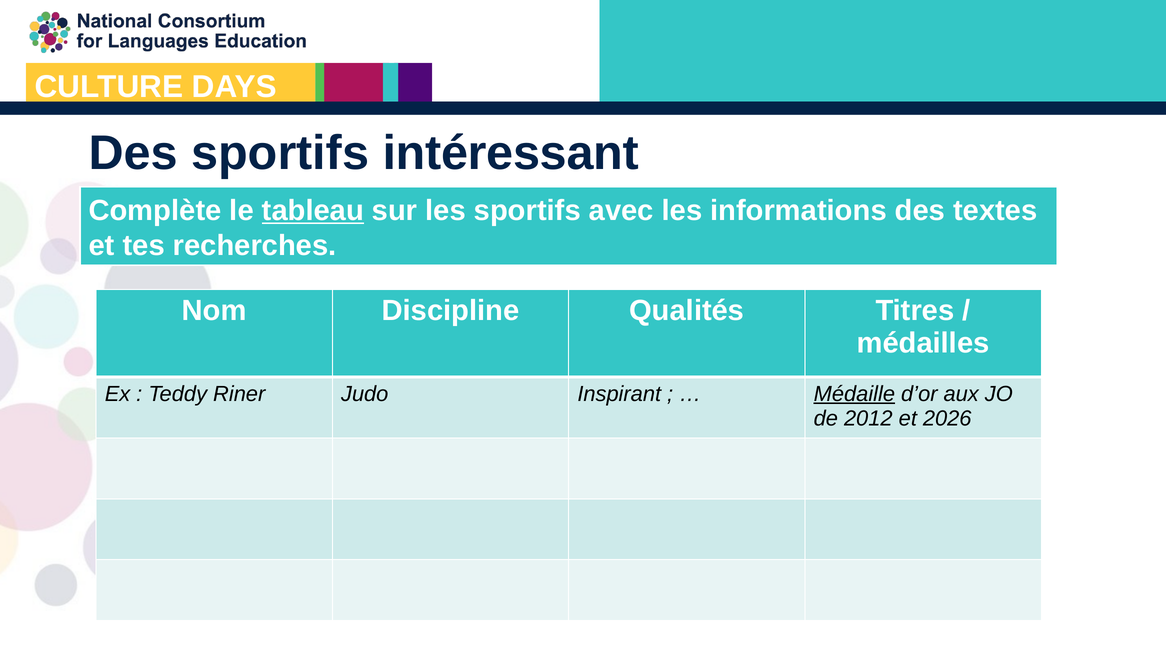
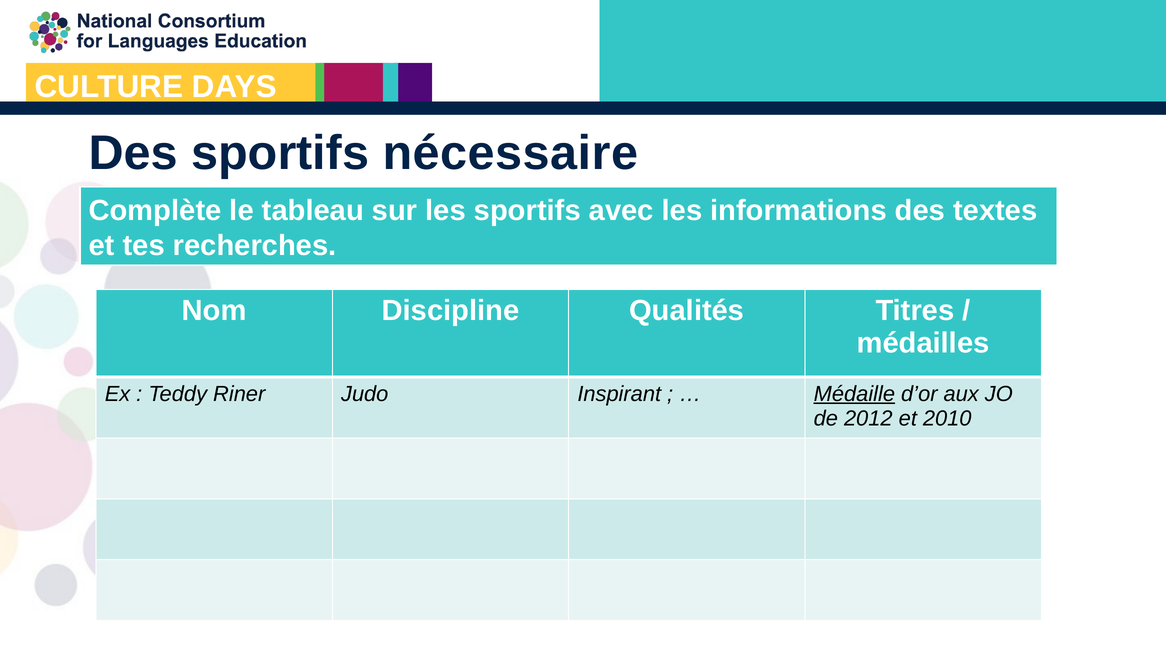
intéressant: intéressant -> nécessaire (510, 153)
tableau underline: present -> none (313, 211)
2026: 2026 -> 2010 (947, 418)
